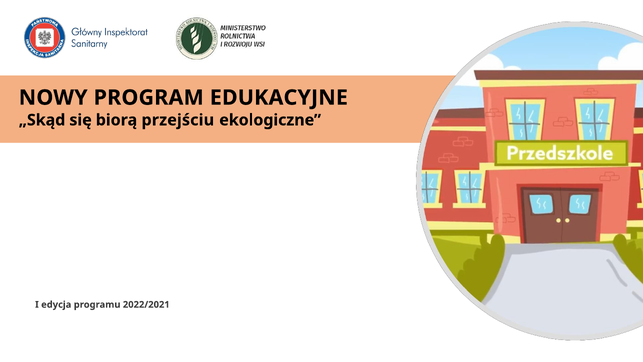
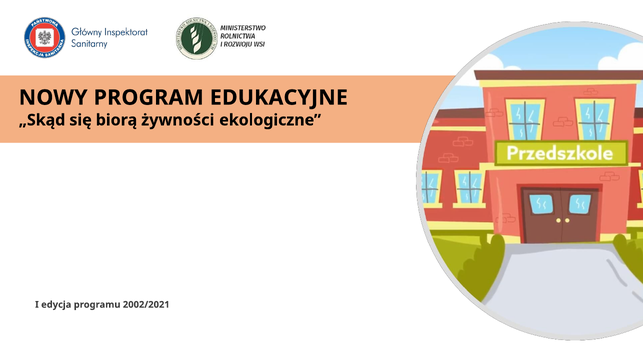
przejściu: przejściu -> żywności (178, 120)
2022/2021: 2022/2021 -> 2002/2021 (146, 304)
